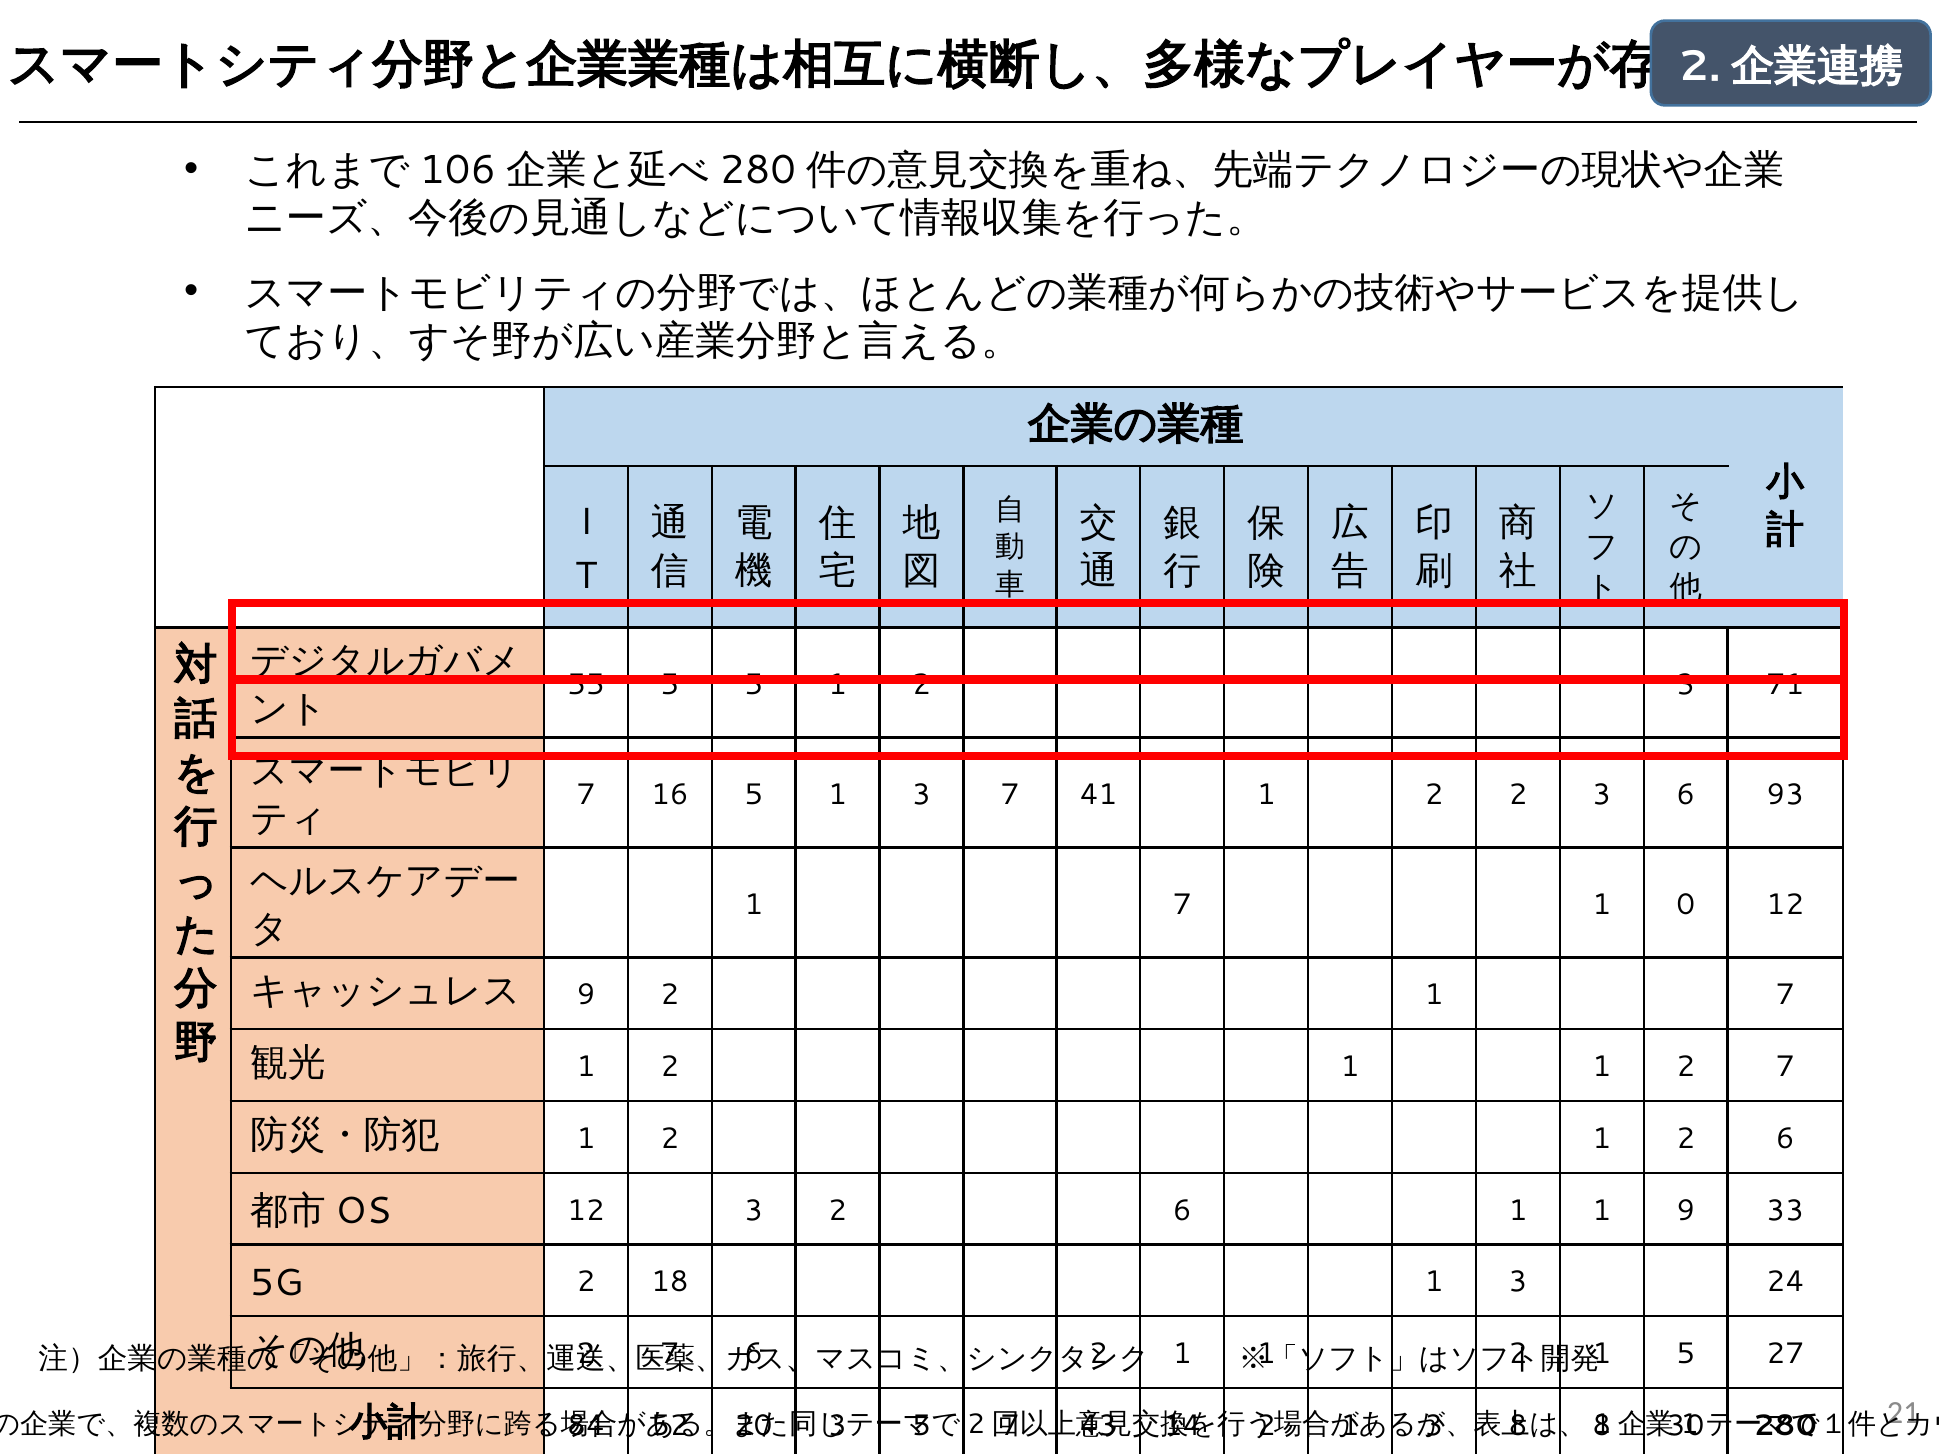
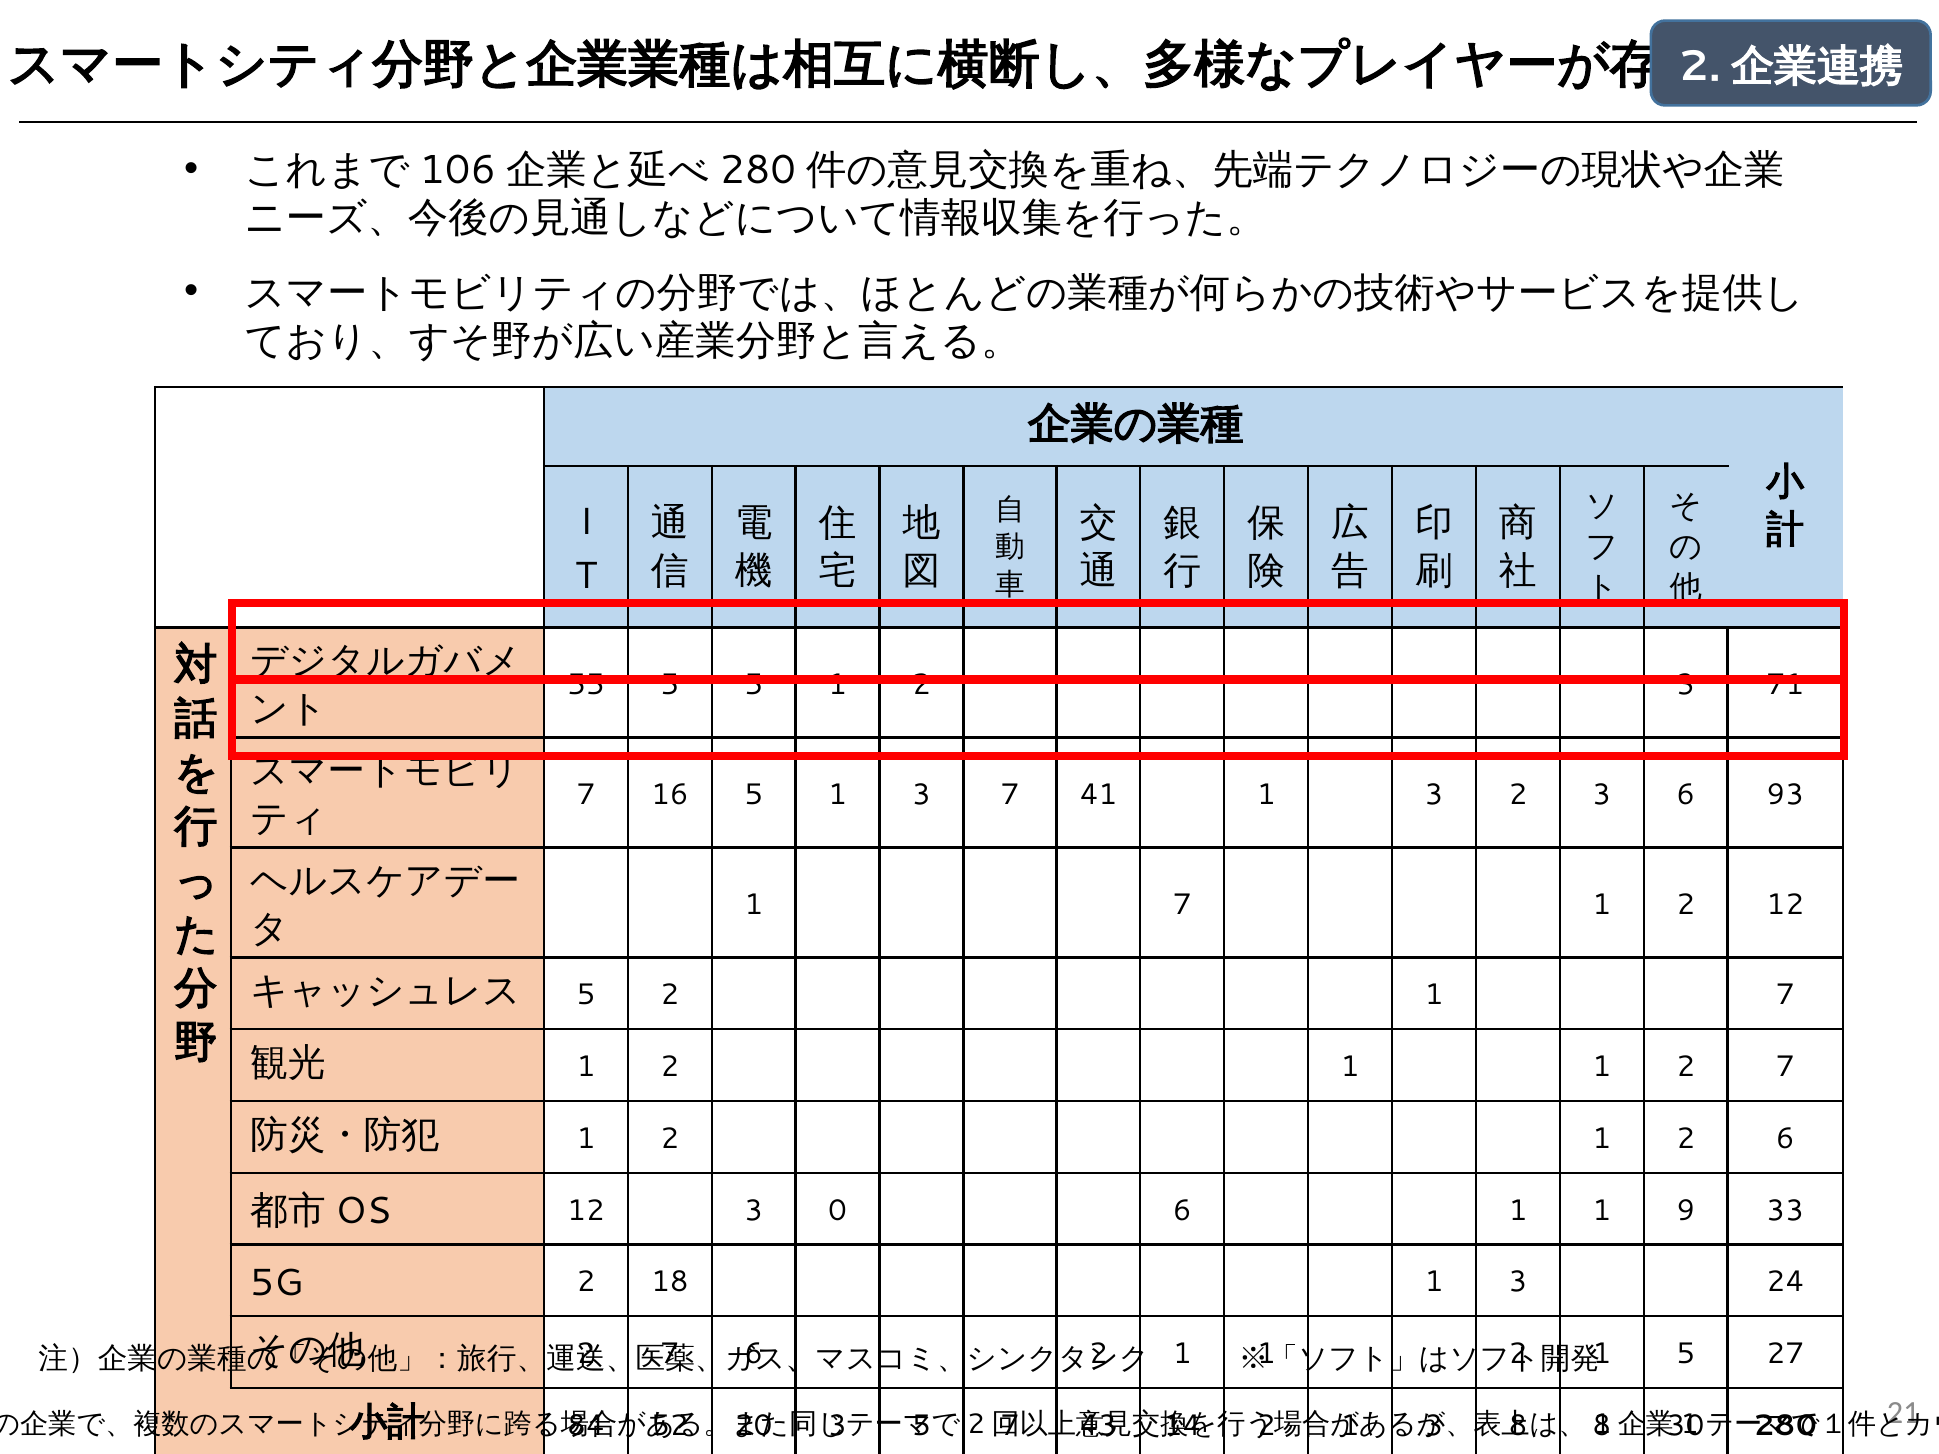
41 1 2: 2 -> 3 (1434, 794)
7 1 0: 0 -> 2 (1686, 904)
9: 9 -> 5 (586, 995)
3 2: 2 -> 0 (838, 1211)
